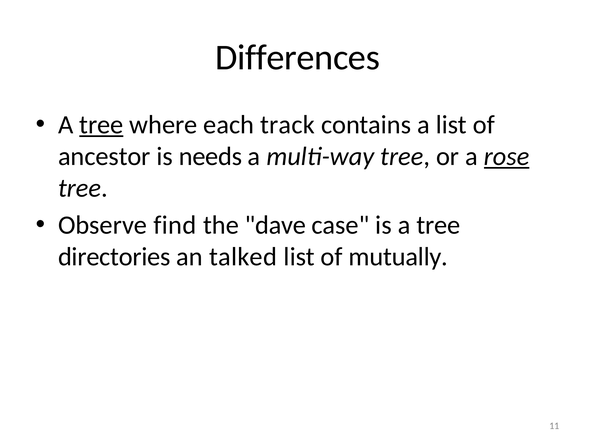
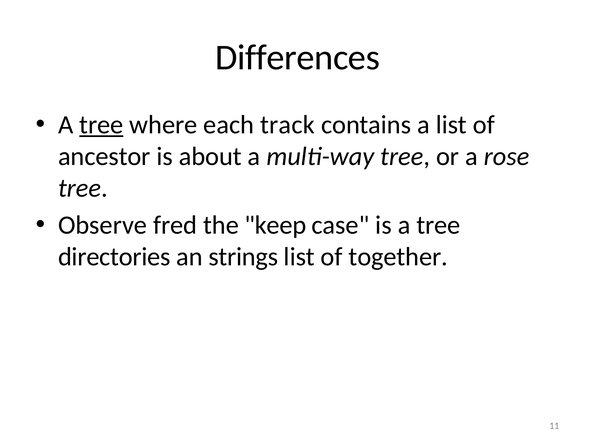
needs: needs -> about (210, 157)
rose underline: present -> none (507, 157)
find: find -> fred (175, 225)
dave: dave -> keep (275, 225)
talked: talked -> strings (243, 257)
mutually: mutually -> together (398, 257)
